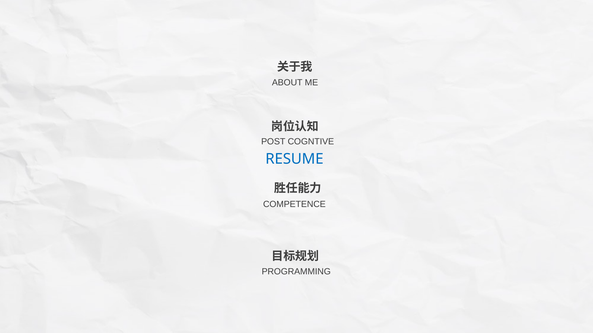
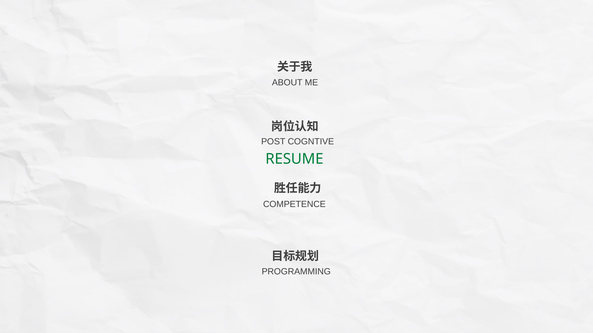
RESUME colour: blue -> green (294, 159)
